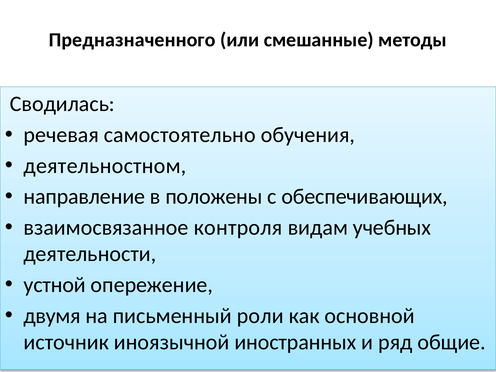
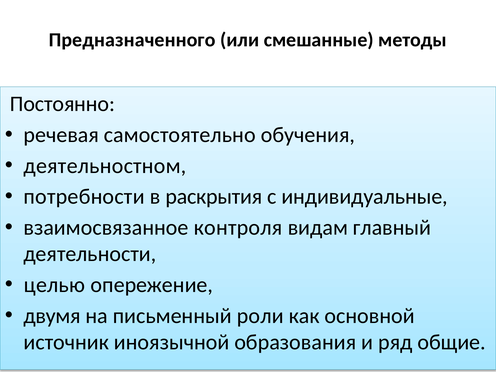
Сводилась: Сводилась -> Постоянно (62, 104)
направление: направление -> потребности (84, 197)
положены: положены -> раскрытия (214, 197)
обеспечивающих: обеспечивающих -> индивидуальные (365, 197)
учебных: учебных -> главный (392, 228)
устной: устной -> целью (54, 285)
иностранных: иностранных -> образования (295, 342)
